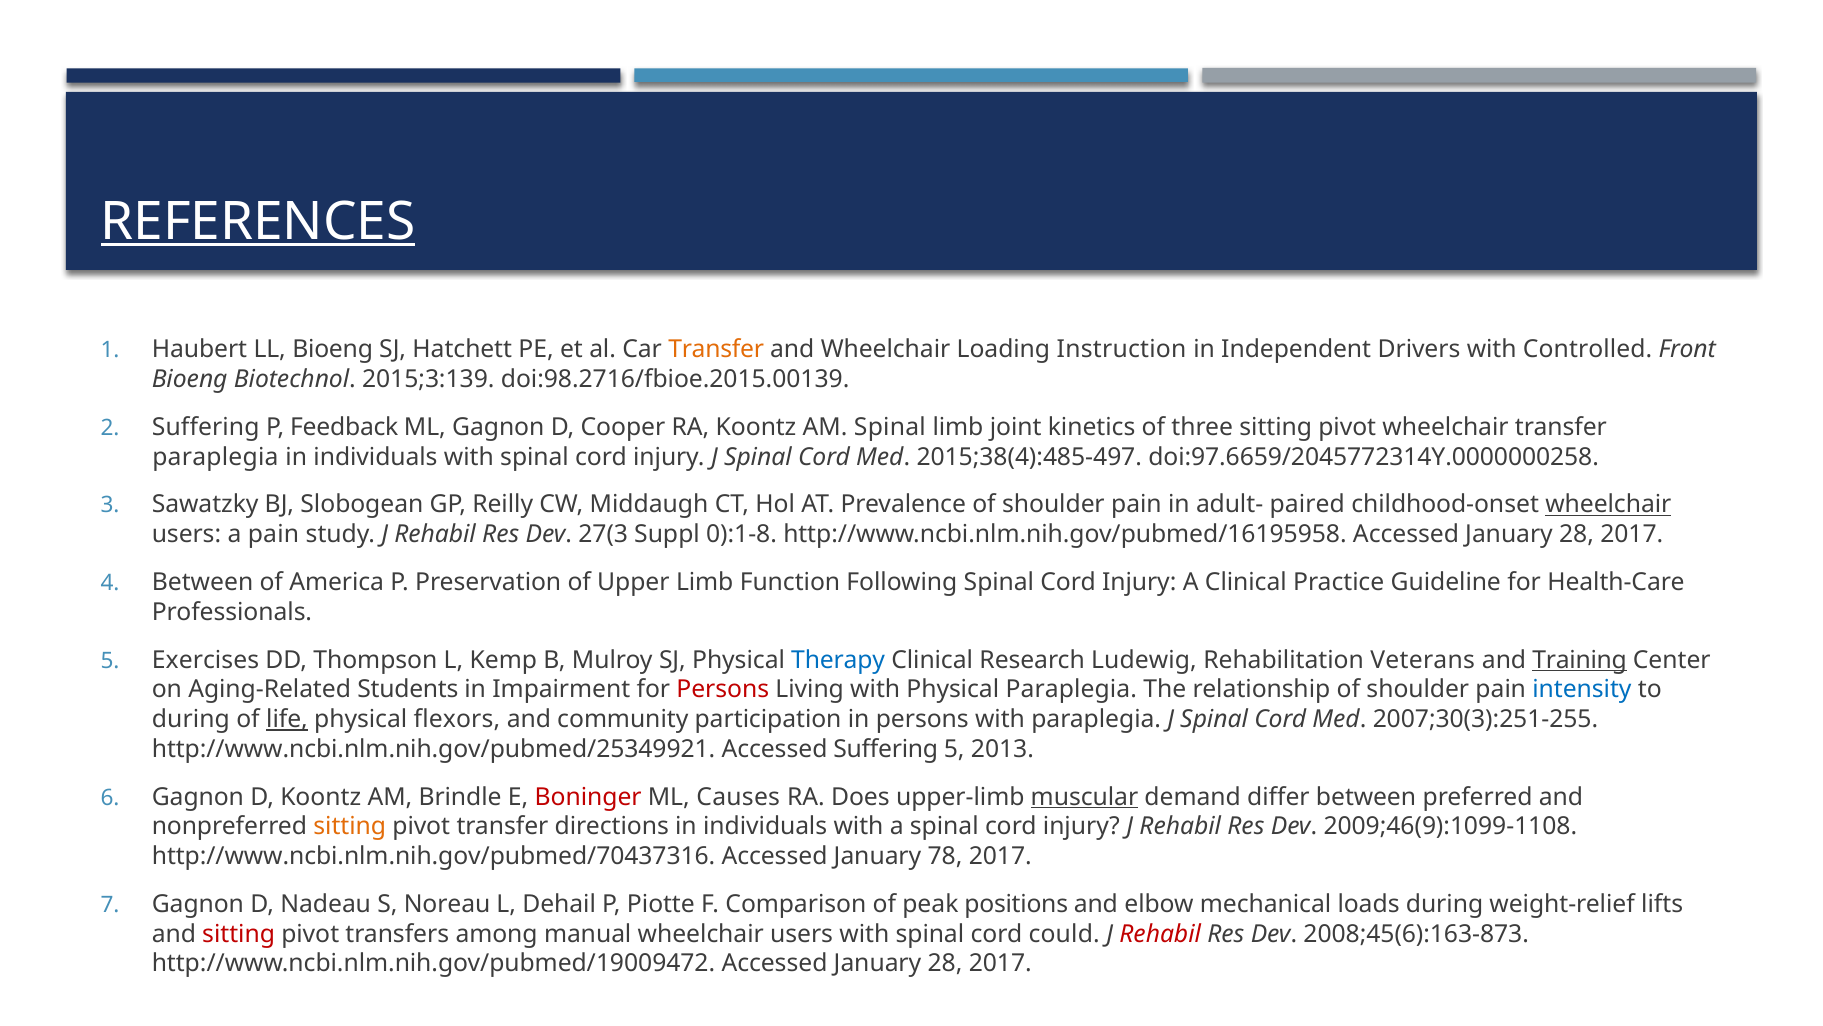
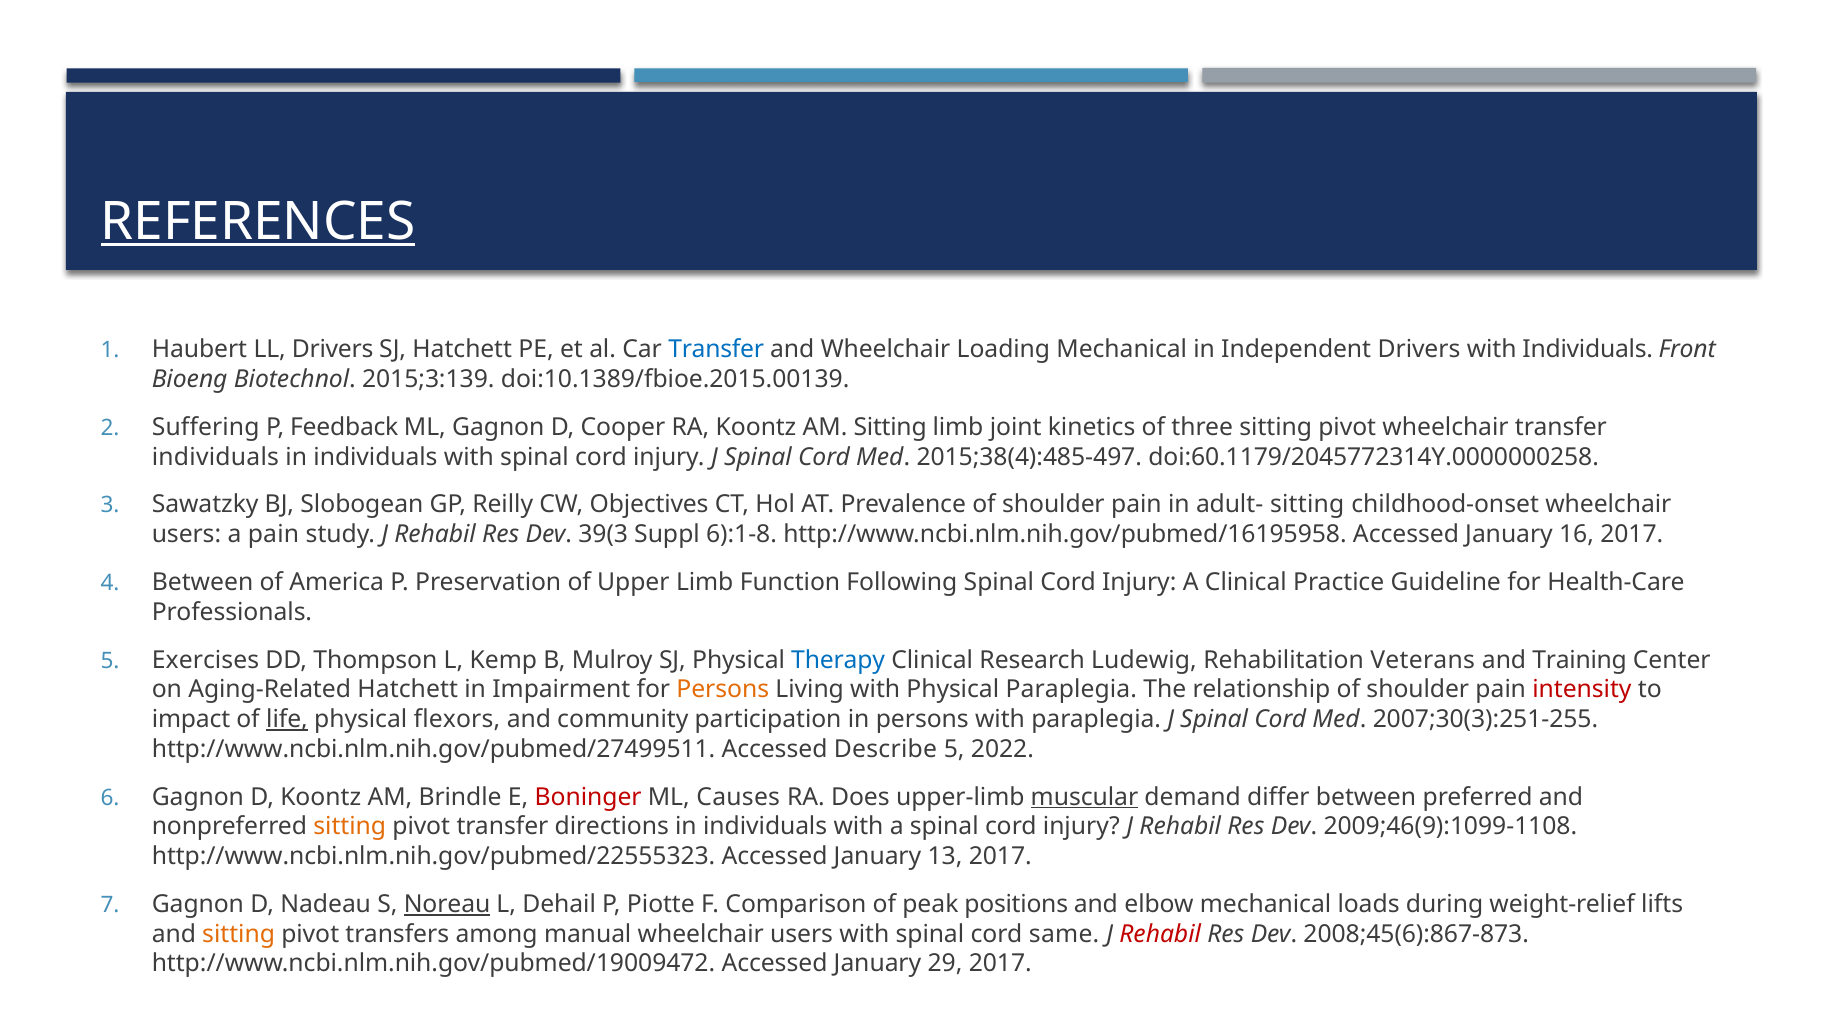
LL Bioeng: Bioeng -> Drivers (333, 349)
Transfer colour: orange -> blue (716, 349)
Loading Instruction: Instruction -> Mechanical (1122, 349)
with Controlled: Controlled -> Individuals (1588, 349)
doi:98.2716/fbioe.2015.00139: doi:98.2716/fbioe.2015.00139 -> doi:10.1389/fbioe.2015.00139 (675, 379)
AM Spinal: Spinal -> Sitting (890, 427)
paraplegia: paraplegia -> individuals (215, 457)
doi:97.6659/2045772314Y.0000000258: doi:97.6659/2045772314Y.0000000258 -> doi:60.1179/2045772314Y.0000000258 (1374, 457)
Middaugh: Middaugh -> Objectives (649, 505)
adult- paired: paired -> sitting (1307, 505)
wheelchair underline: present -> none (1608, 505)
27(3: 27(3 -> 39(3 (603, 534)
0):1-8: 0):1-8 -> 6):1-8 (741, 534)
http://www.ncbi.nlm.nih.gov/pubmed/16195958 Accessed January 28: 28 -> 16 (1577, 534)
Training underline: present -> none (1580, 660)
Aging-Related Students: Students -> Hatchett (408, 689)
Persons colour: red -> orange (723, 689)
intensity colour: blue -> red (1582, 689)
during: during -> impact (191, 719)
http://www.ncbi.nlm.nih.gov/pubmed/25349921: http://www.ncbi.nlm.nih.gov/pubmed/25349921 -> http://www.ncbi.nlm.nih.gov/pubmed/27499511 (434, 749)
Accessed Suffering: Suffering -> Describe (886, 749)
2013: 2013 -> 2022 (1002, 749)
http://www.ncbi.nlm.nih.gov/pubmed/70437316: http://www.ncbi.nlm.nih.gov/pubmed/70437316 -> http://www.ncbi.nlm.nih.gov/pubmed/22555323 (434, 856)
78: 78 -> 13 (945, 856)
Noreau underline: none -> present (447, 904)
sitting colour: red -> orange (239, 933)
could: could -> same (1064, 933)
2008;45(6):163-873: 2008;45(6):163-873 -> 2008;45(6):867-873 (1416, 933)
http://www.ncbi.nlm.nih.gov/pubmed/19009472 Accessed January 28: 28 -> 29 (945, 963)
